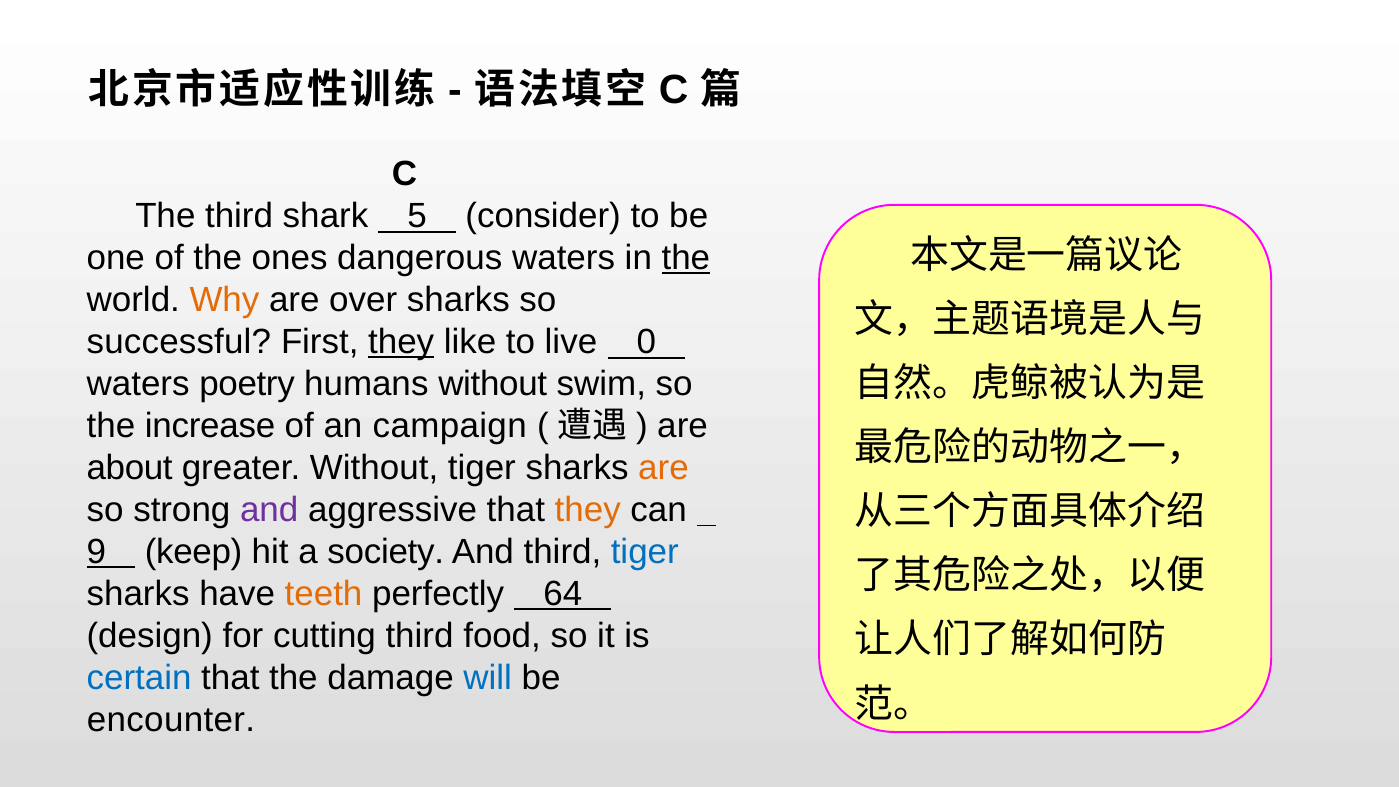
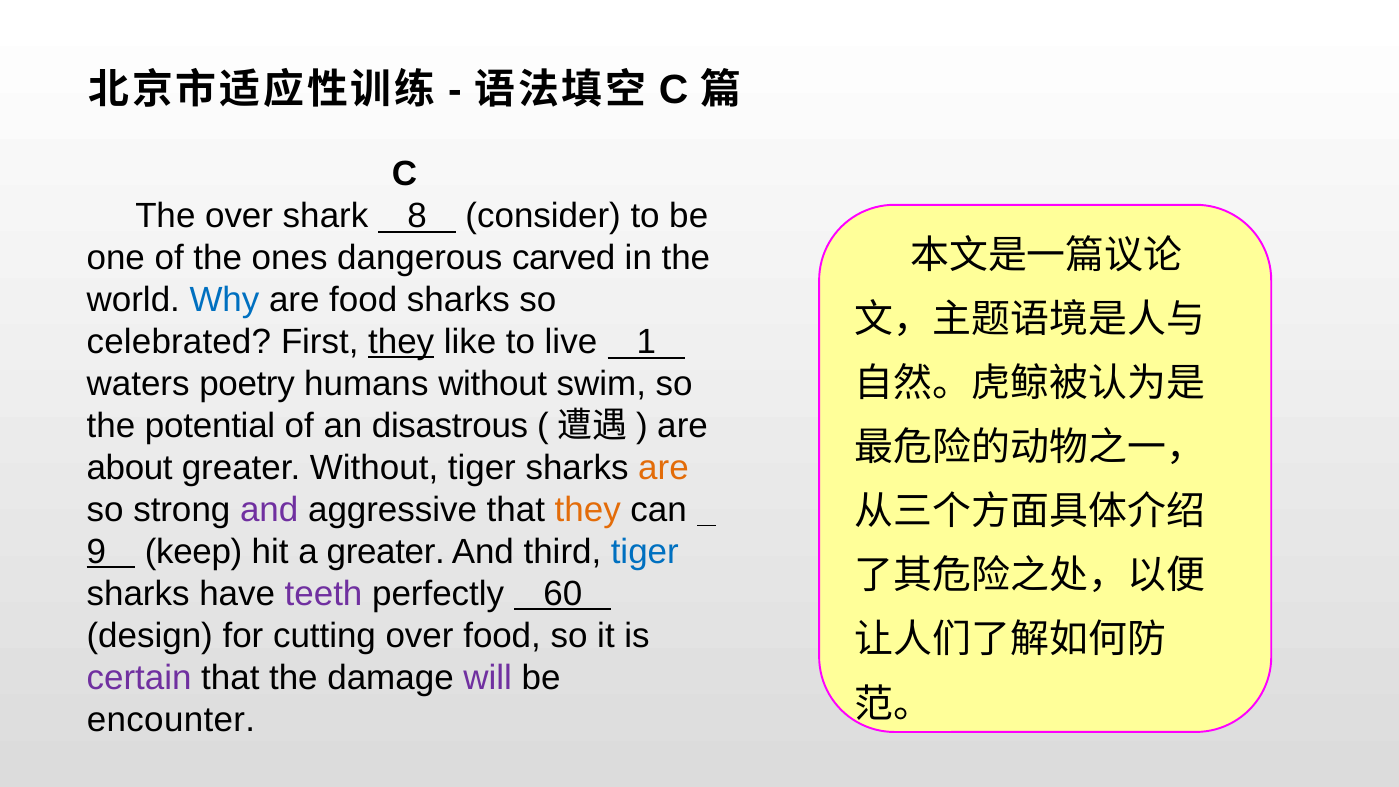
The third: third -> over (239, 216)
5: 5 -> 8 (417, 216)
dangerous waters: waters -> carved (564, 258)
the underline: present -> none (686, 258)
Why colour: orange -> blue (224, 300)
are over: over -> food (363, 300)
successful: successful -> celebrated (179, 342)
0: 0 -> 1 (646, 342)
increase: increase -> potential (210, 426)
campaign: campaign -> disastrous (450, 426)
a society: society -> greater (386, 552)
teeth colour: orange -> purple (324, 594)
64: 64 -> 60 (563, 594)
cutting third: third -> over (420, 636)
certain colour: blue -> purple (139, 678)
will colour: blue -> purple (488, 678)
